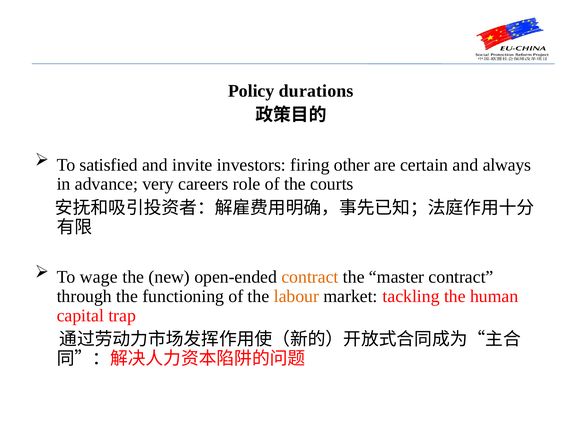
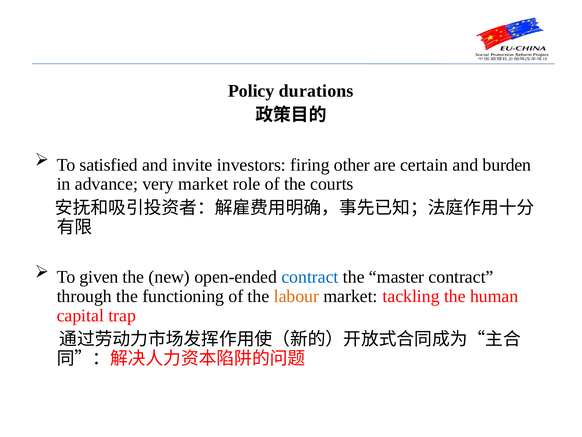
always: always -> burden (507, 165)
very careers: careers -> market (203, 184)
wage: wage -> given (99, 277)
contract colour: orange -> blue (310, 277)
